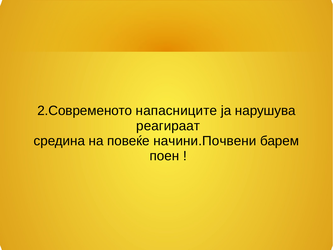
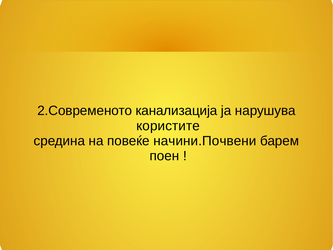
напасниците: напасниците -> канализација (177, 111)
реагираат: реагираат -> користите (168, 126)
